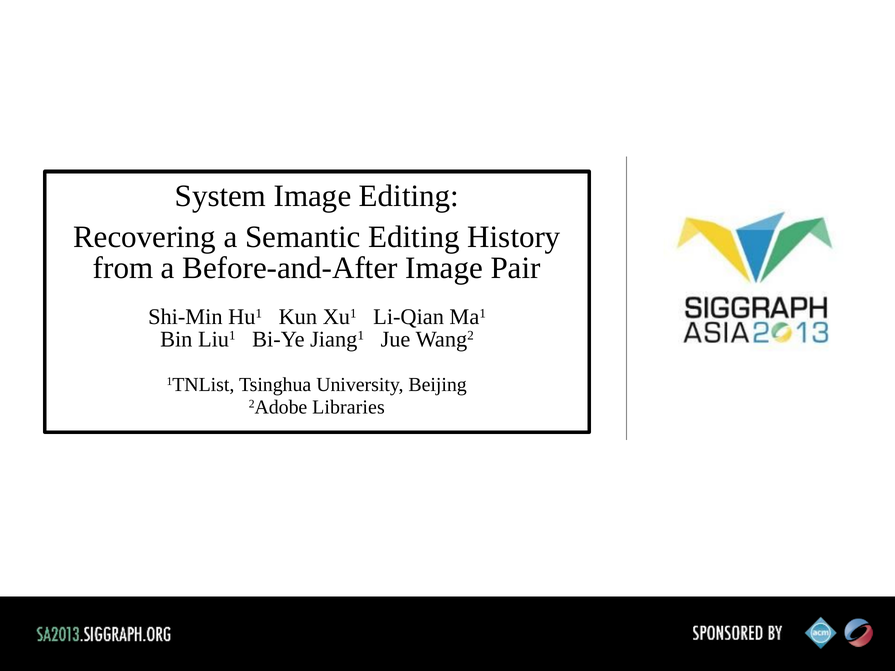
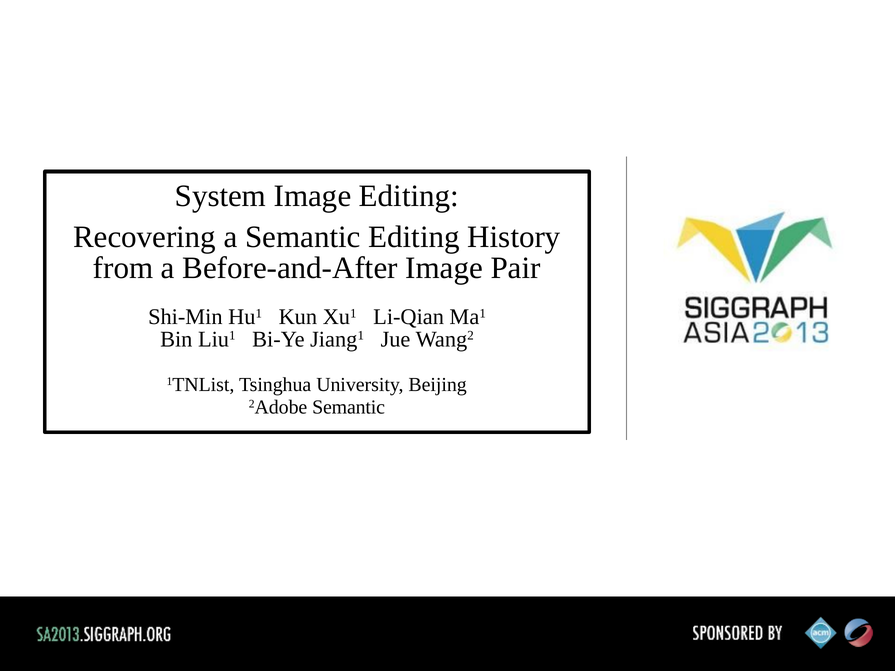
2Adobe Libraries: Libraries -> Semantic (349, 407)
